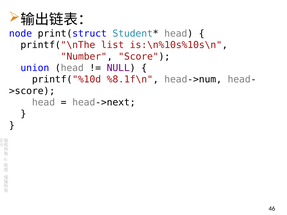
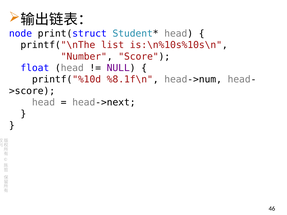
union: union -> float (35, 68)
